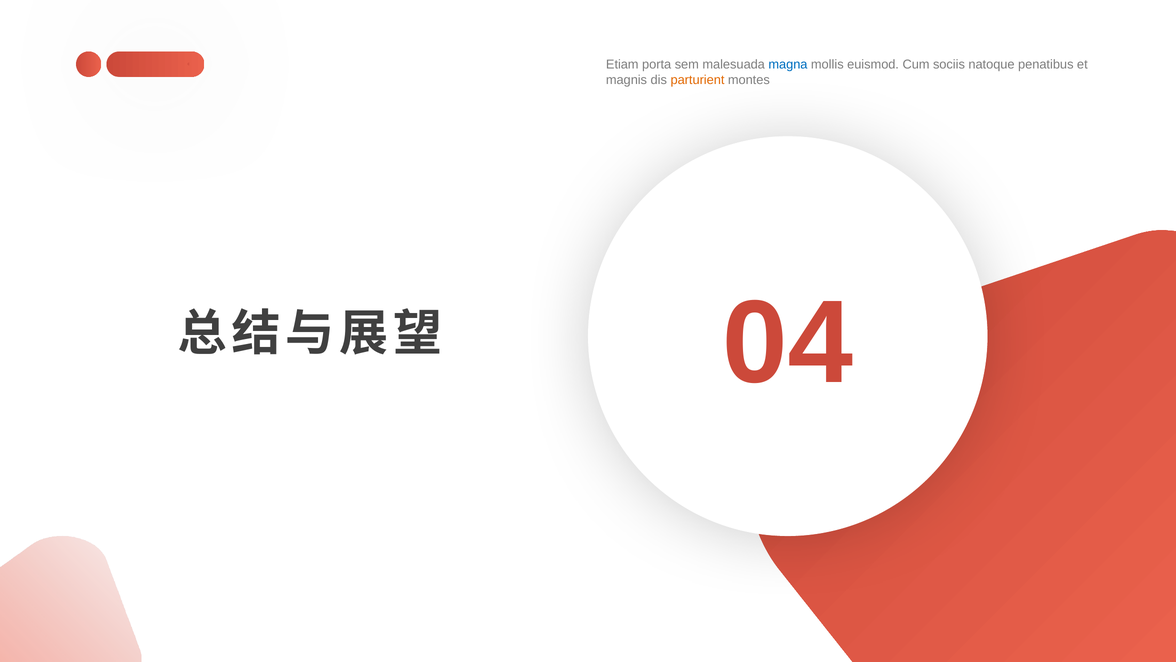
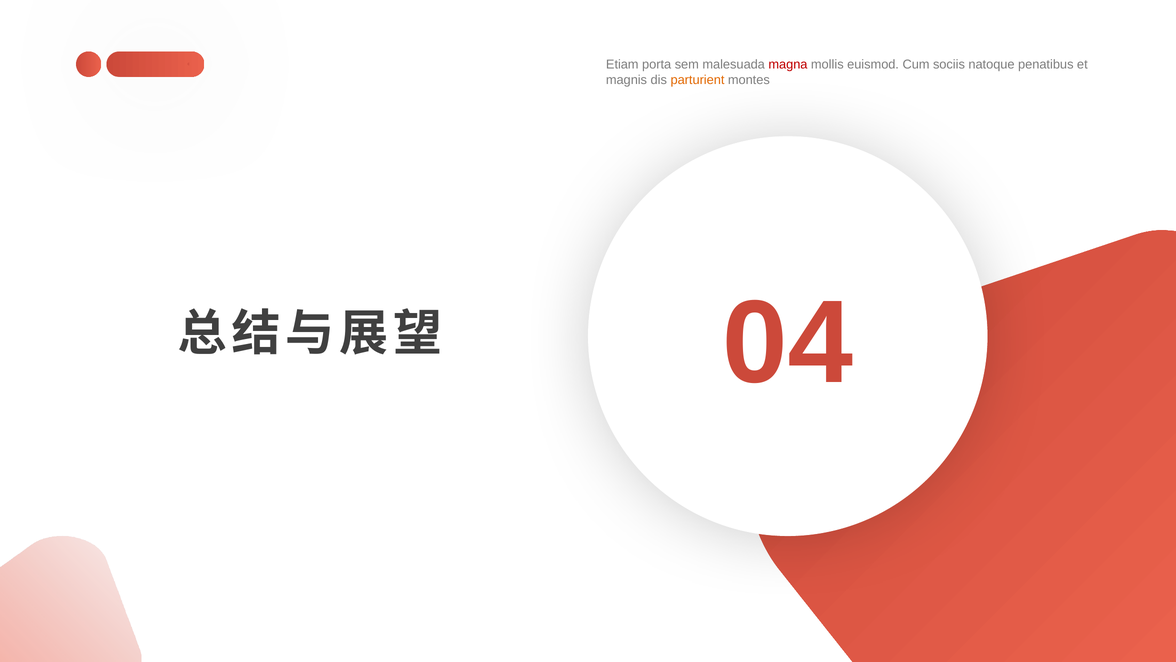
magna colour: blue -> red (788, 64)
